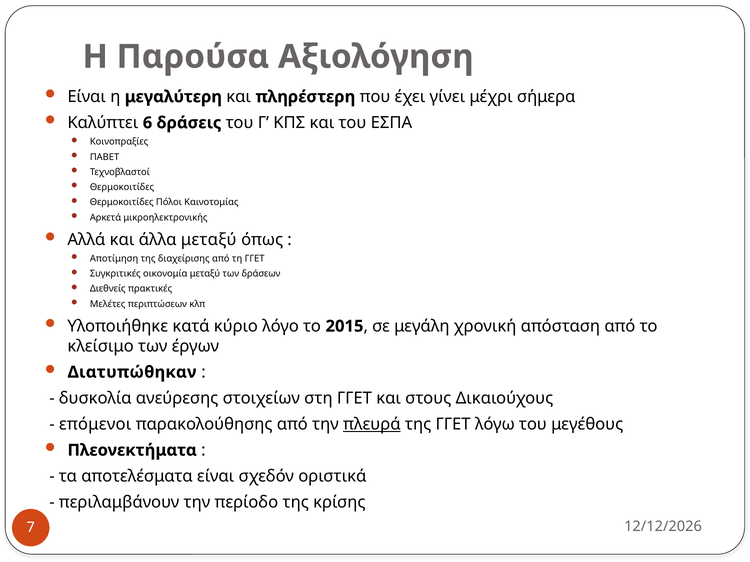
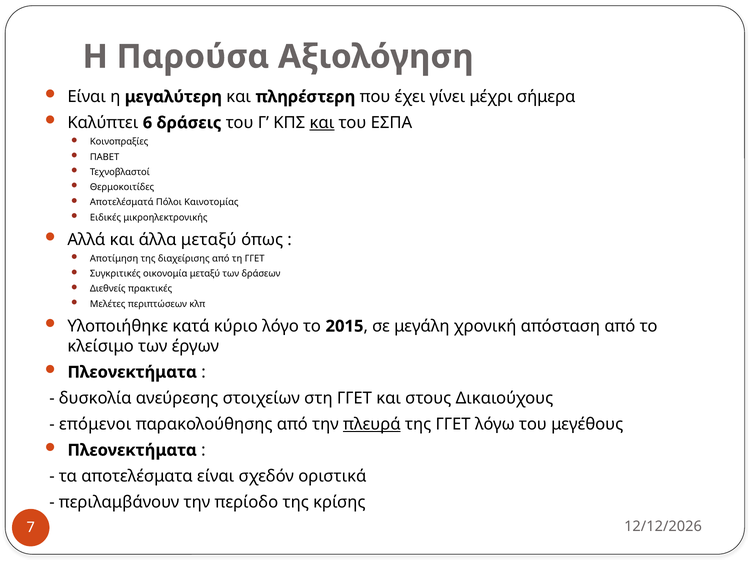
και underline: none -> present (322, 123)
Θερμοκοιτίδες: Θερμοκοιτίδες -> Αποτελέσματά (122, 203)
Αρκετά: Αρκετά -> Ειδικές (105, 218)
Διατυπώθηκαν: Διατυπώθηκαν -> Πλεονεκτήματα (132, 373)
